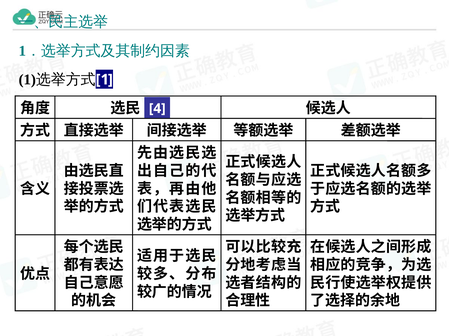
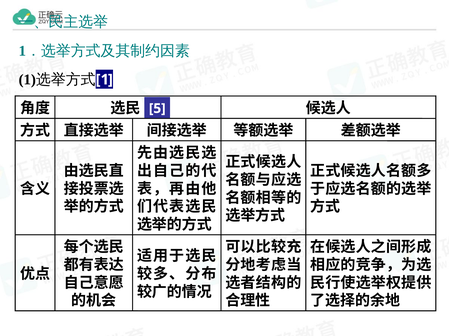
4: 4 -> 5 (157, 109)
